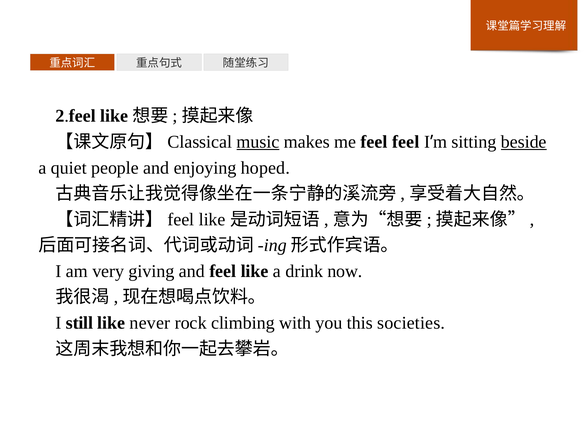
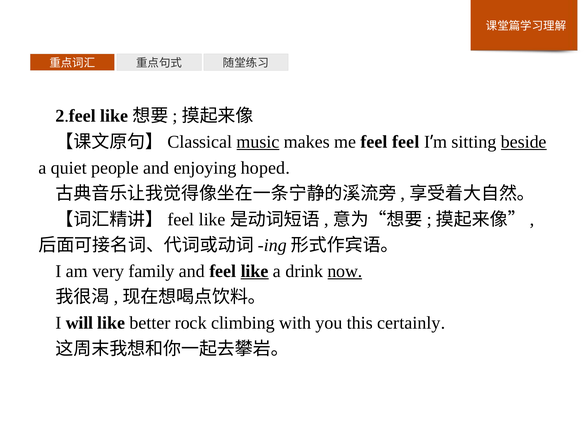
giving: giving -> family (152, 271)
like underline: none -> present (255, 271)
now underline: none -> present (345, 271)
still: still -> will (79, 323)
never: never -> better (150, 323)
societies: societies -> certainly (411, 323)
